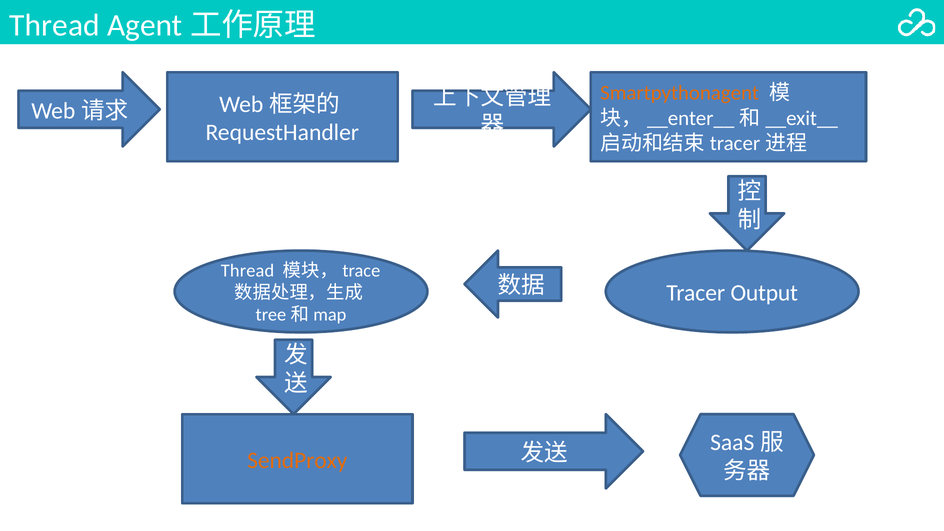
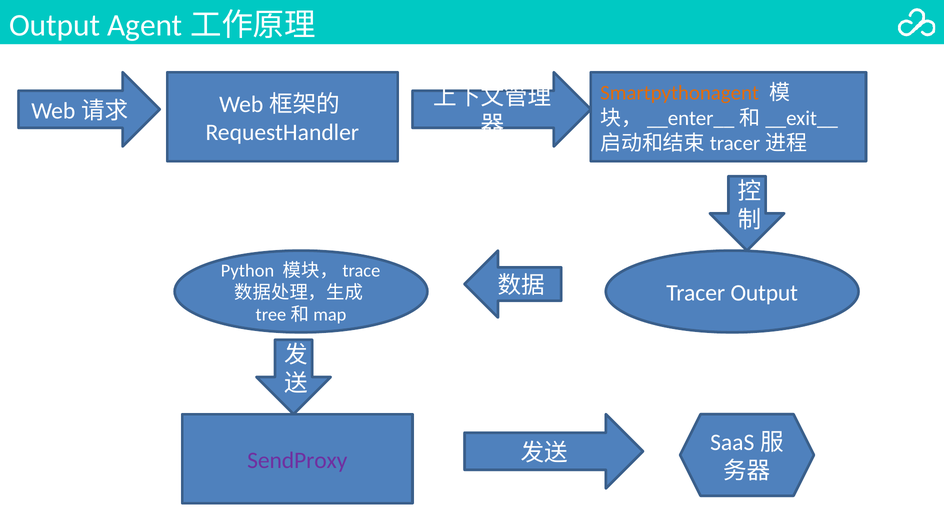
Thread: Thread -> Output (55, 26)
Thread: Thread -> Python (248, 271)
SendProxy colour: orange -> purple (297, 460)
